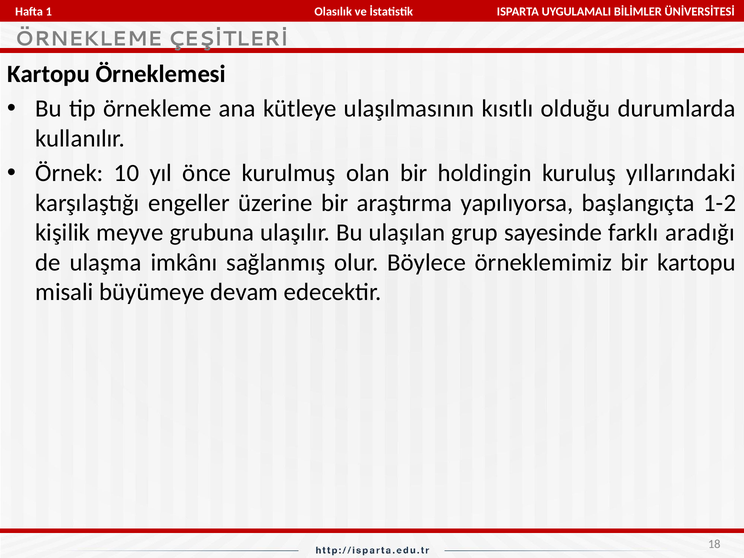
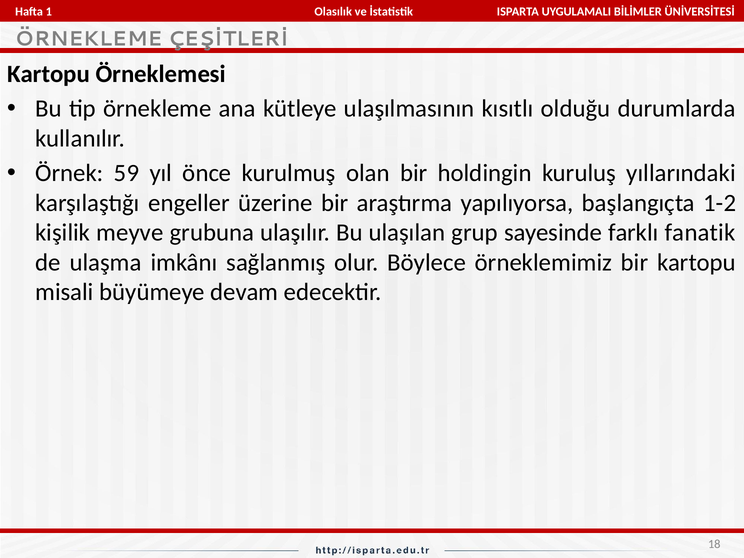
10: 10 -> 59 (127, 173)
aradığı: aradığı -> fanatik (700, 233)
